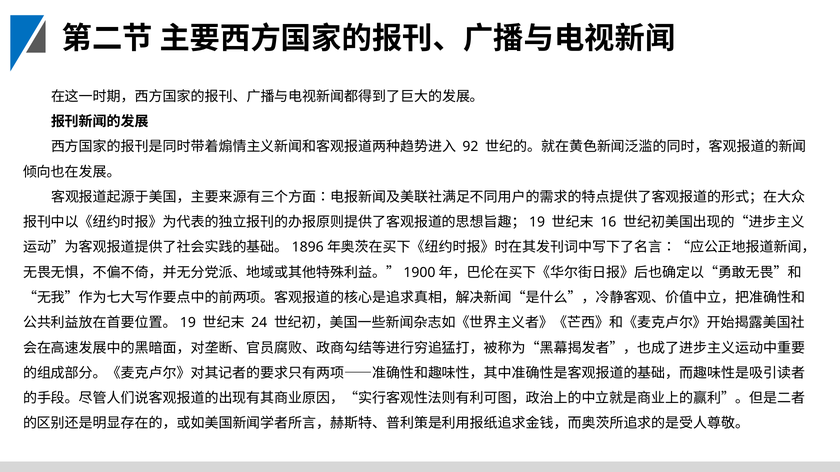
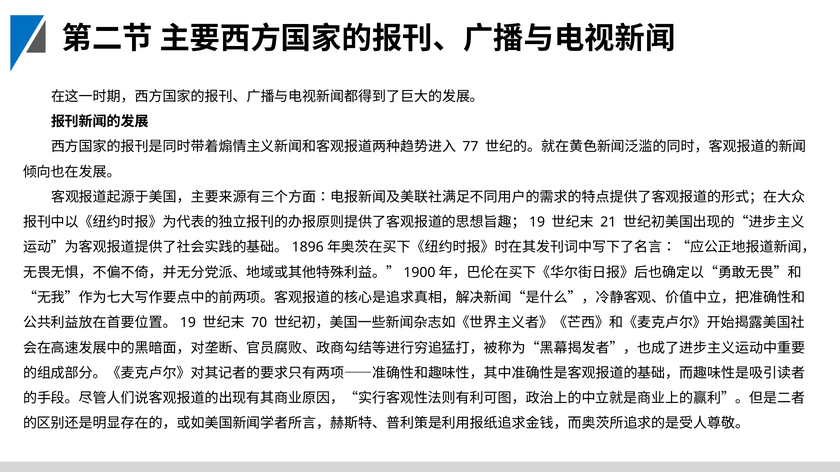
92: 92 -> 77 (470, 147)
16: 16 -> 21 (608, 222)
24: 24 -> 70 (259, 323)
